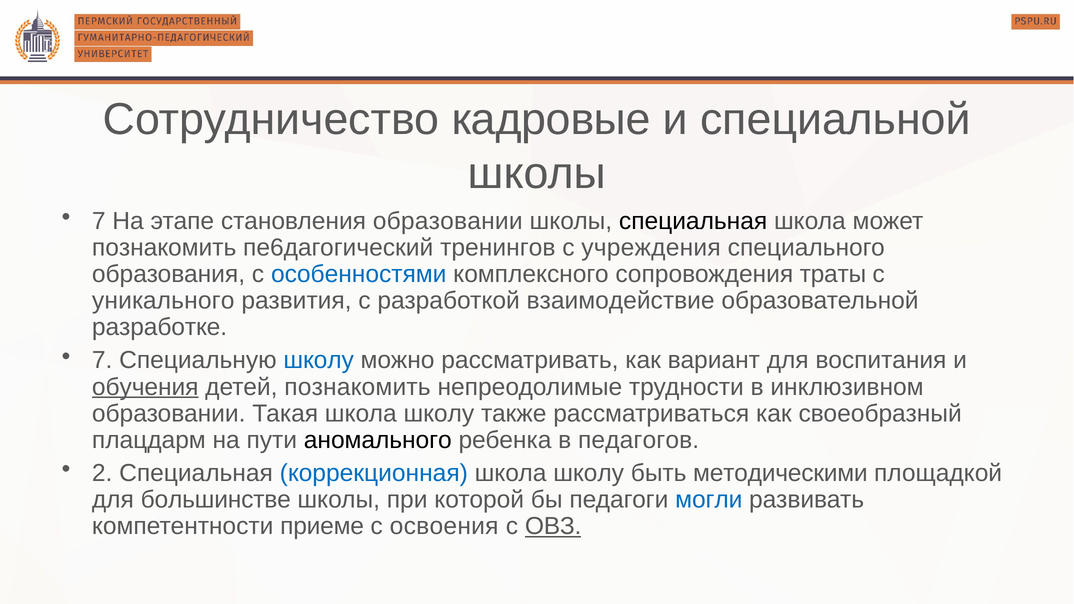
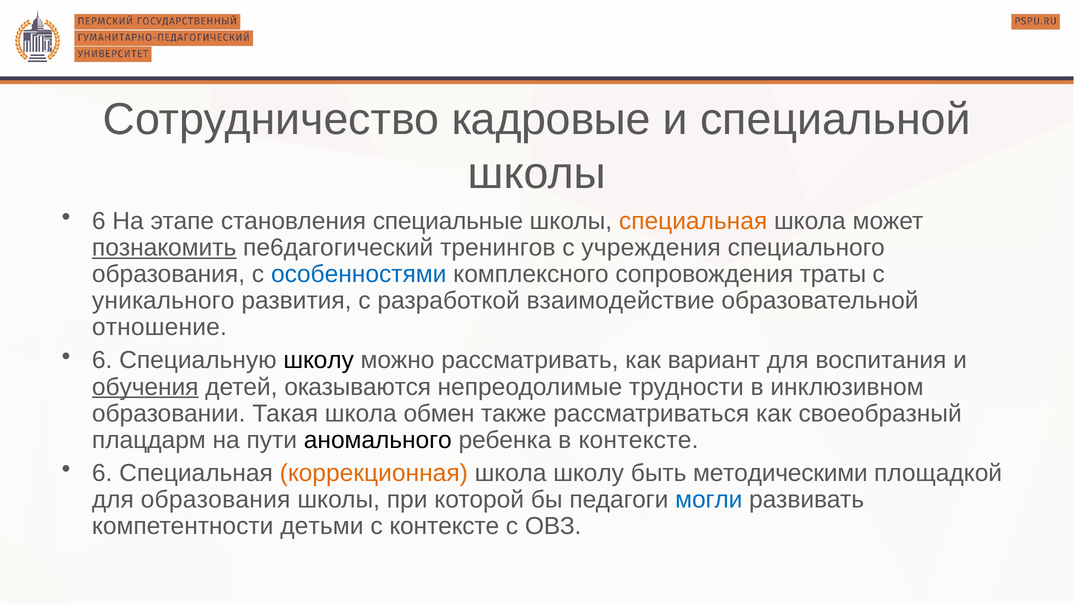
7: 7 -> 6 (99, 221)
становления образовании: образовании -> специальные (448, 221)
специальная colour: black -> orange (693, 221)
познакомить underline: none -> present (164, 248)
разработке: разработке -> отношение (159, 327)
7: 7 -> 6 (102, 360)
школу colour: blue -> black (319, 360)
детей познакомить: познакомить -> оказываются (358, 387)
Такая школа школу: школу -> обмен (439, 414)
в педагогов: педагогов -> контексте (639, 440)
2: 2 -> 6 (102, 473)
коррекционная colour: blue -> orange (374, 473)
для большинстве: большинстве -> образования (216, 500)
приеме: приеме -> детьми (322, 526)
с освоения: освоения -> контексте (444, 526)
ОВЗ underline: present -> none (553, 526)
